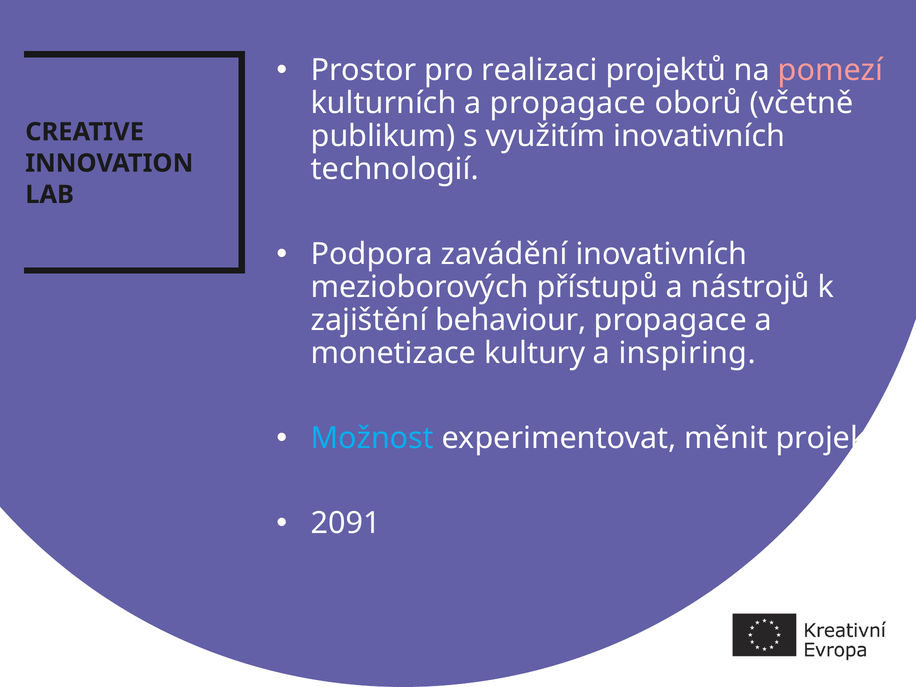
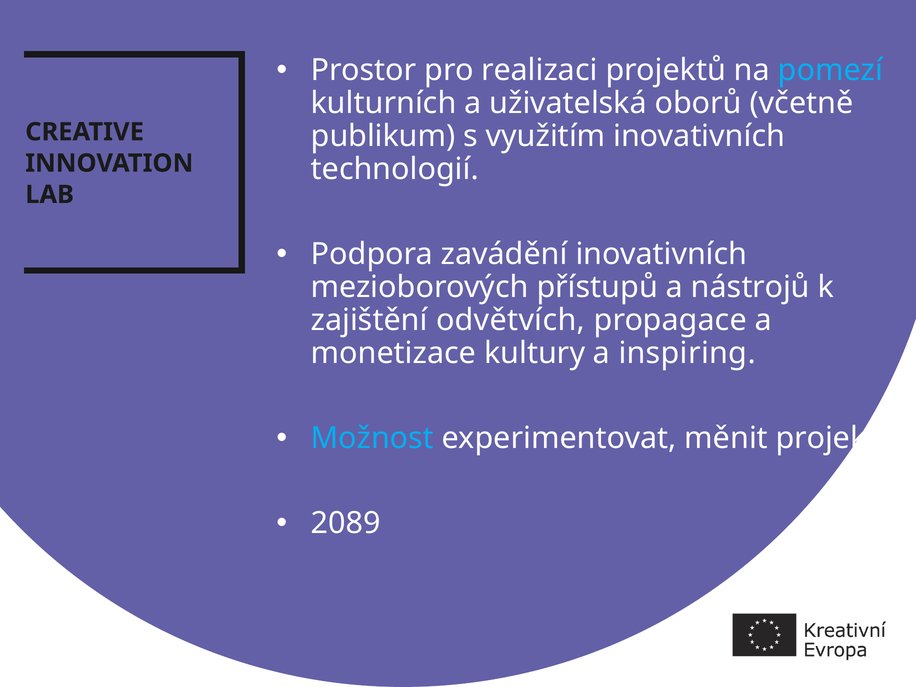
pomezí colour: pink -> light blue (830, 70)
a propagace: propagace -> uživatelská (568, 103)
behaviour: behaviour -> odvětvích (511, 320)
2091: 2091 -> 2089 (346, 523)
